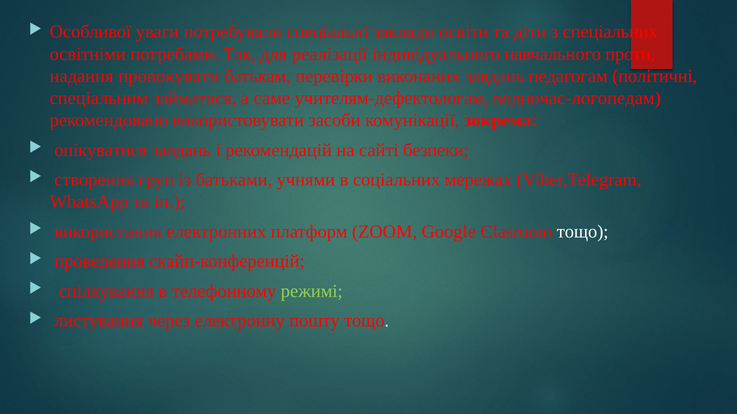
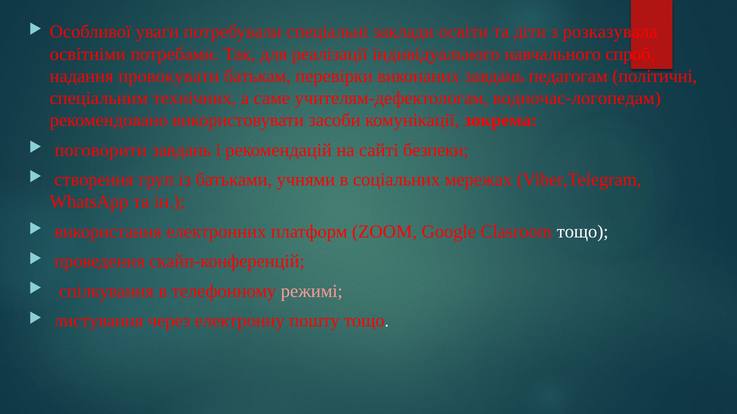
спеціальних: спеціальних -> розказувала (610, 32)
проти: проти -> спроб (630, 54)
займатися: займатися -> технічних (195, 98)
опікуватися: опікуватися -> поговорити (101, 150)
режимі colour: light green -> pink (312, 291)
